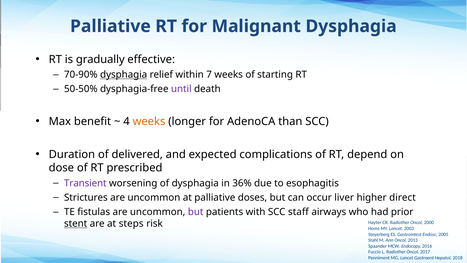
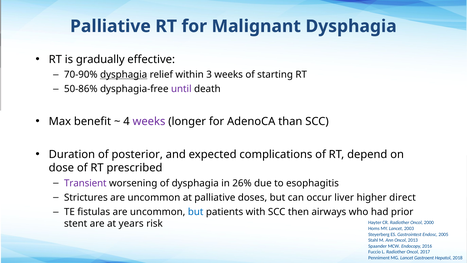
7: 7 -> 3 (209, 75)
50-50%: 50-50% -> 50-86% (81, 89)
weeks colour: orange -> purple (149, 121)
delivered: delivered -> posterior (137, 154)
36%: 36% -> 26% (242, 183)
but colour: purple -> blue (196, 212)
staff: staff -> then (298, 212)
stent underline: present -> none (76, 223)
steps: steps -> years (131, 223)
